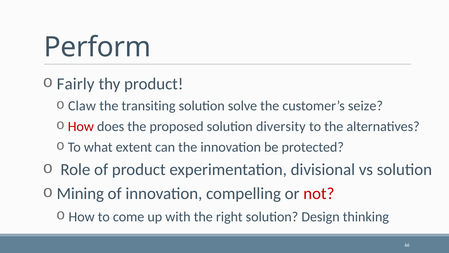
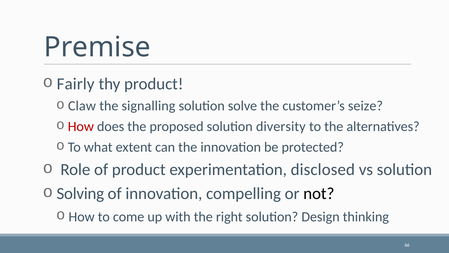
Perform: Perform -> Premise (97, 47)
transiting: transiting -> signalling (148, 106)
divisional: divisional -> disclosed (323, 169)
Mining: Mining -> Solving (80, 193)
not colour: red -> black (319, 193)
